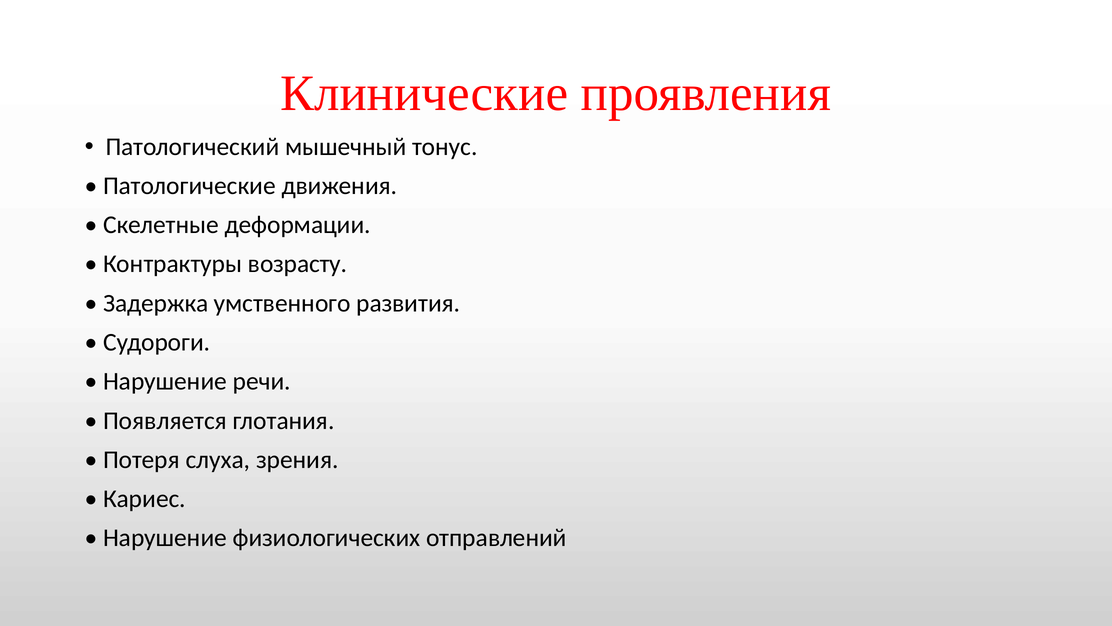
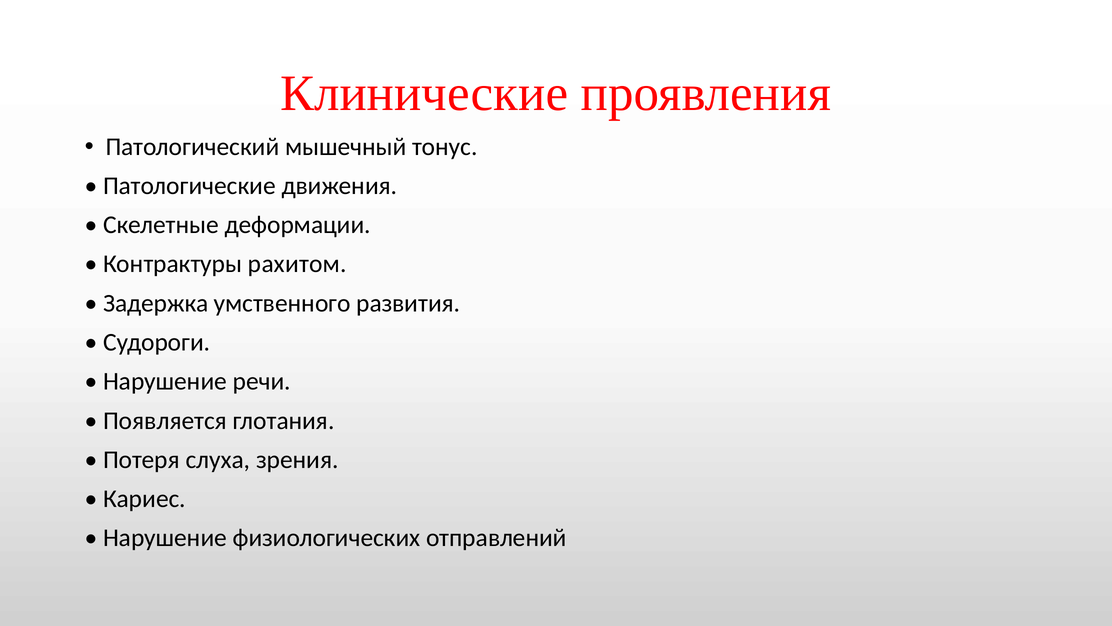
возрасту: возрасту -> рахитом (297, 264)
